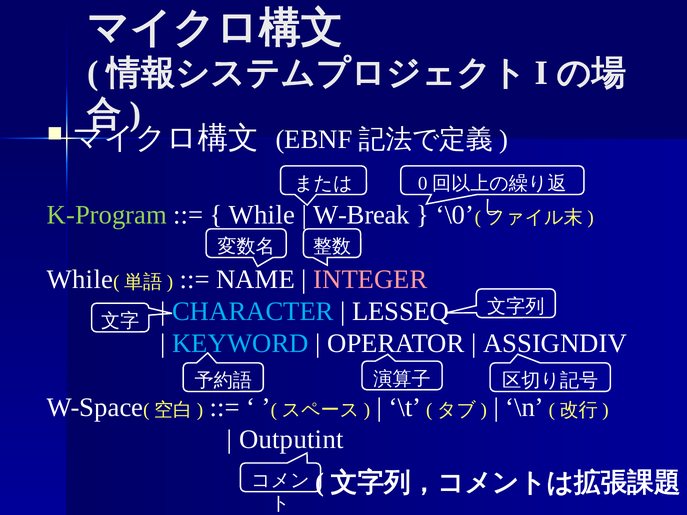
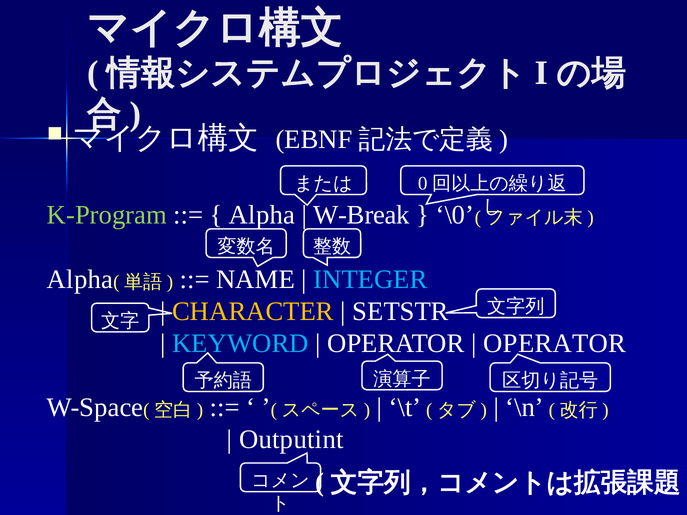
While: While -> Alpha (262, 215)
While: While -> Alpha (80, 279)
INTEGER colour: pink -> light blue (370, 279)
CHARACTER colour: light blue -> yellow (253, 312)
LESSEQ: LESSEQ -> SETSTR (401, 312)
ASSIGNDIV: ASSIGNDIV -> OPERATOR (555, 344)
